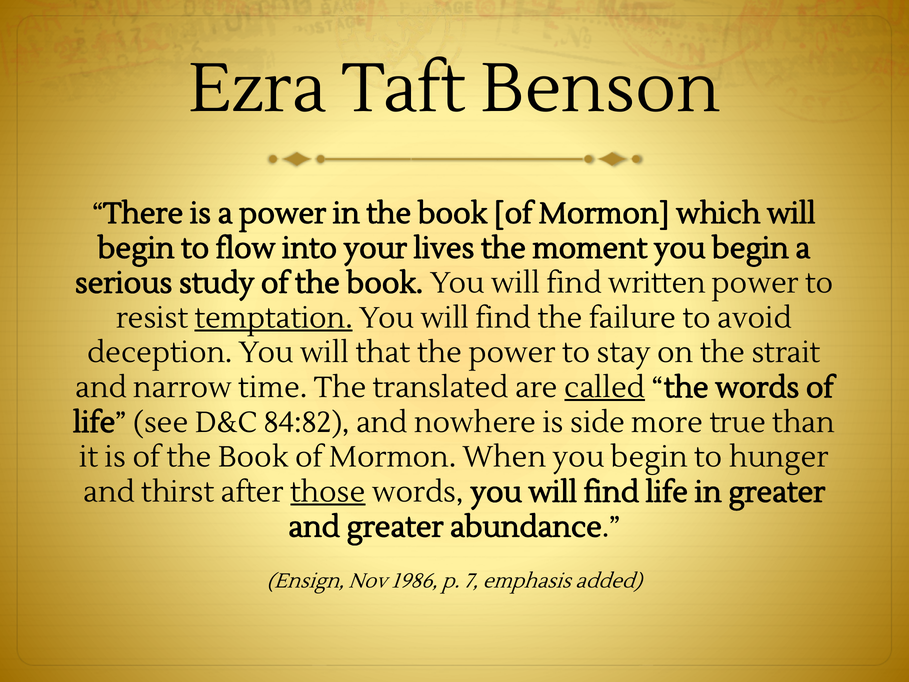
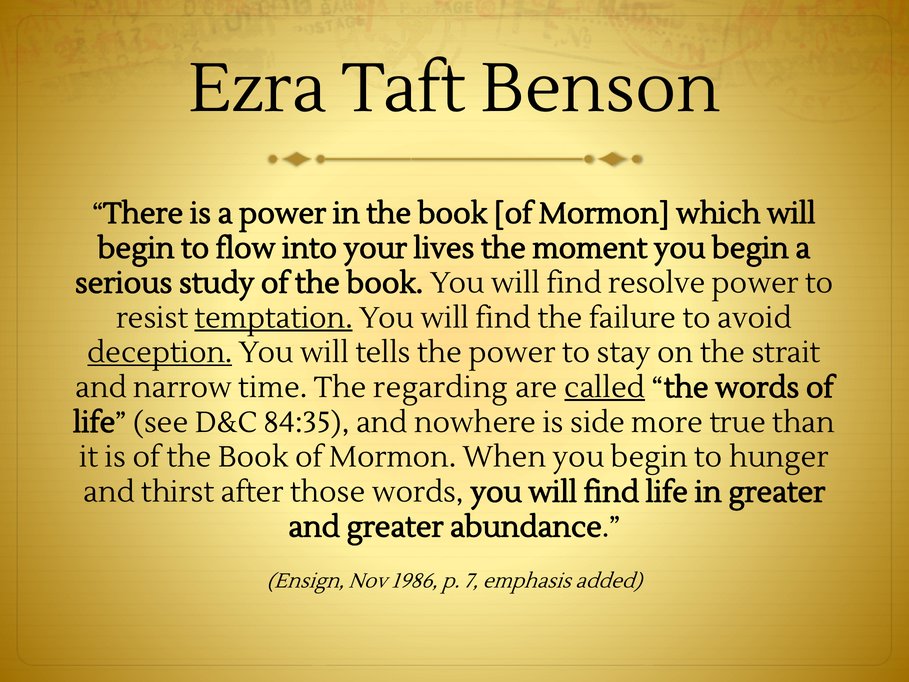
written: written -> resolve (657, 283)
deception underline: none -> present (160, 353)
that: that -> tells (383, 353)
translated: translated -> regarding (441, 387)
84:82: 84:82 -> 84:35 (307, 422)
those underline: present -> none (328, 492)
